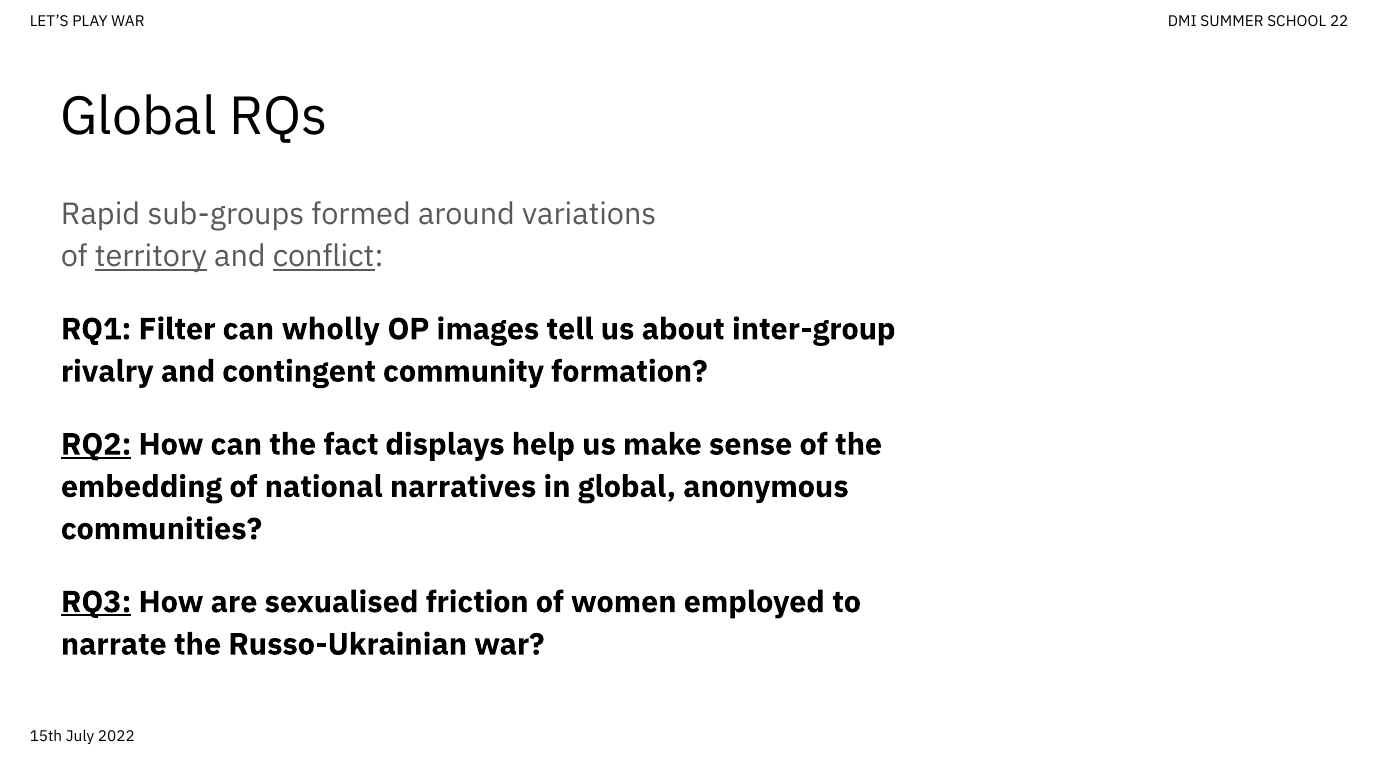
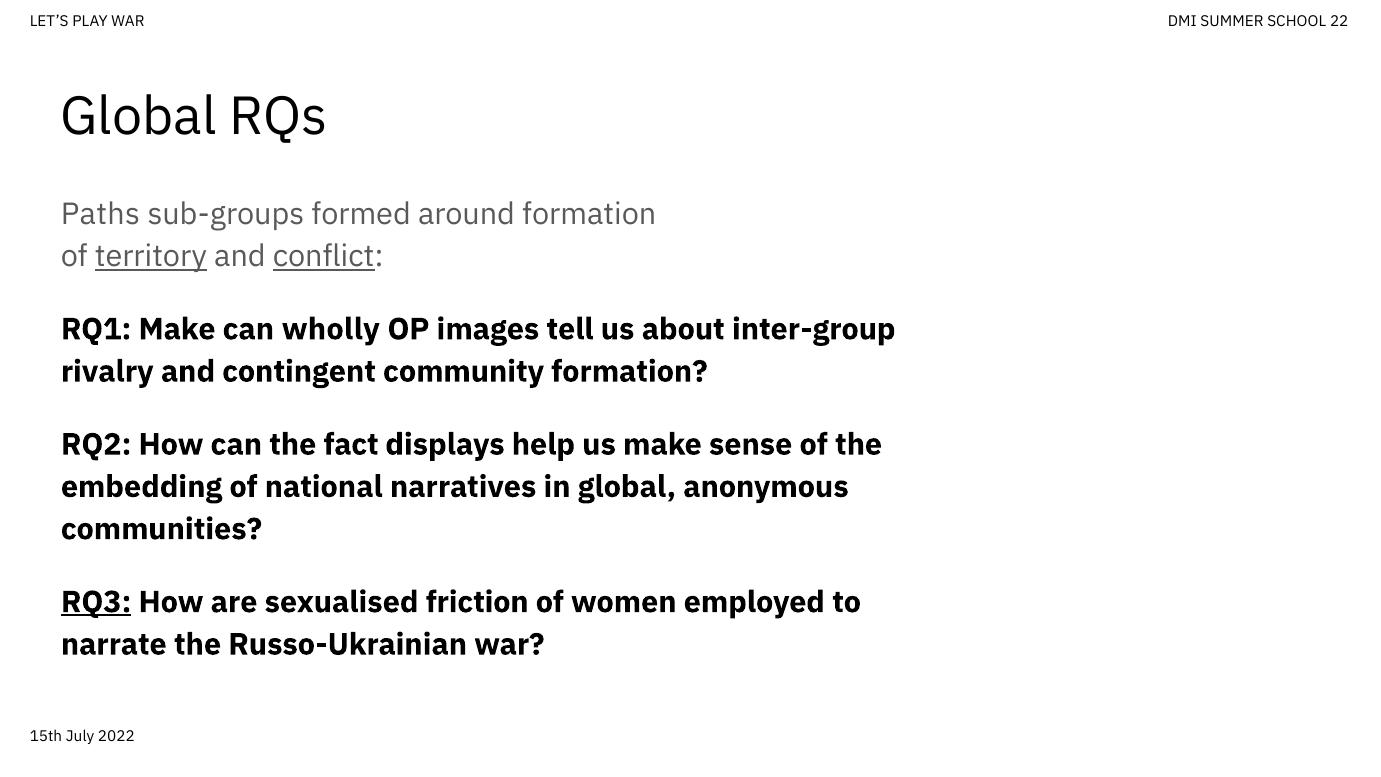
Rapid: Rapid -> Paths (100, 214)
around variations: variations -> formation (589, 214)
RQ1 Filter: Filter -> Make (177, 329)
RQ2 underline: present -> none (96, 444)
